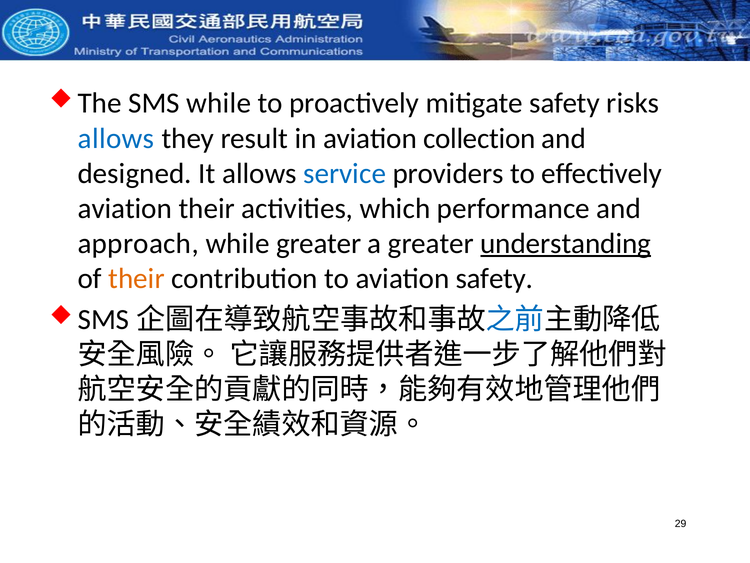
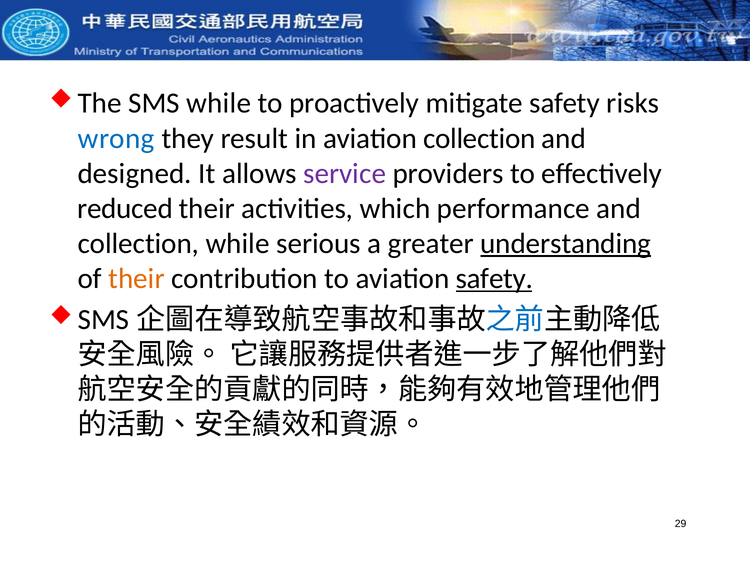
allows: allows -> wrong (116, 138)
service colour: blue -> purple (345, 173)
aviation: aviation -> reduced (125, 208)
approach: approach -> collection (138, 243)
while greater: greater -> serious (319, 243)
safety underline: none -> present (494, 278)
